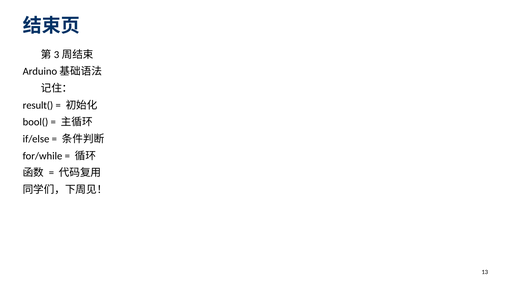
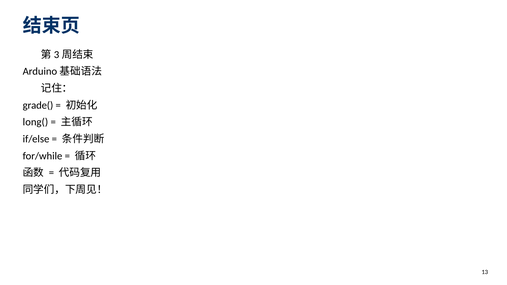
result(: result( -> grade( (38, 105)
bool(: bool( -> long( (35, 122)
